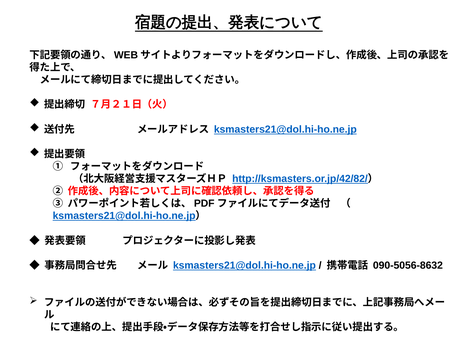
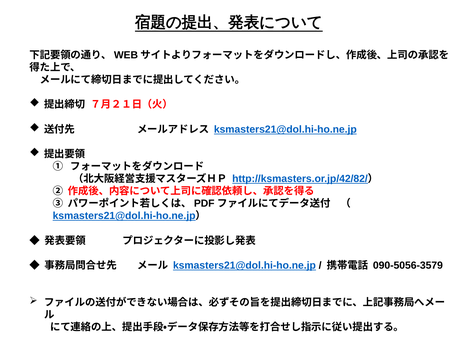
090-5056-8632: 090-5056-8632 -> 090-5056-3579 (408, 266)
